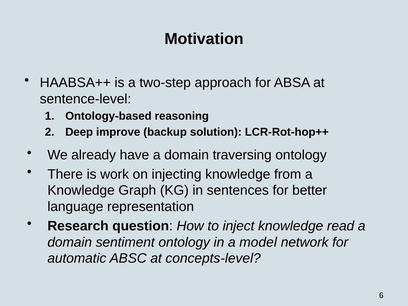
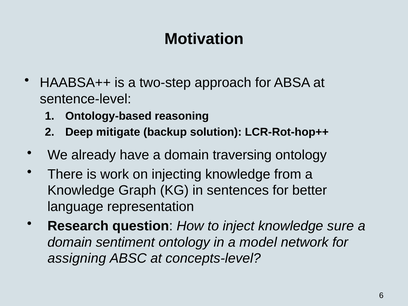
improve: improve -> mitigate (118, 132)
read: read -> sure (341, 226)
automatic: automatic -> assigning (77, 259)
